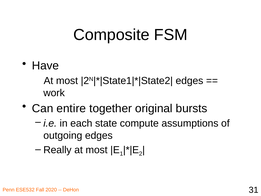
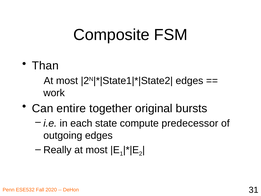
Have: Have -> Than (45, 66)
assumptions: assumptions -> predecessor (190, 123)
